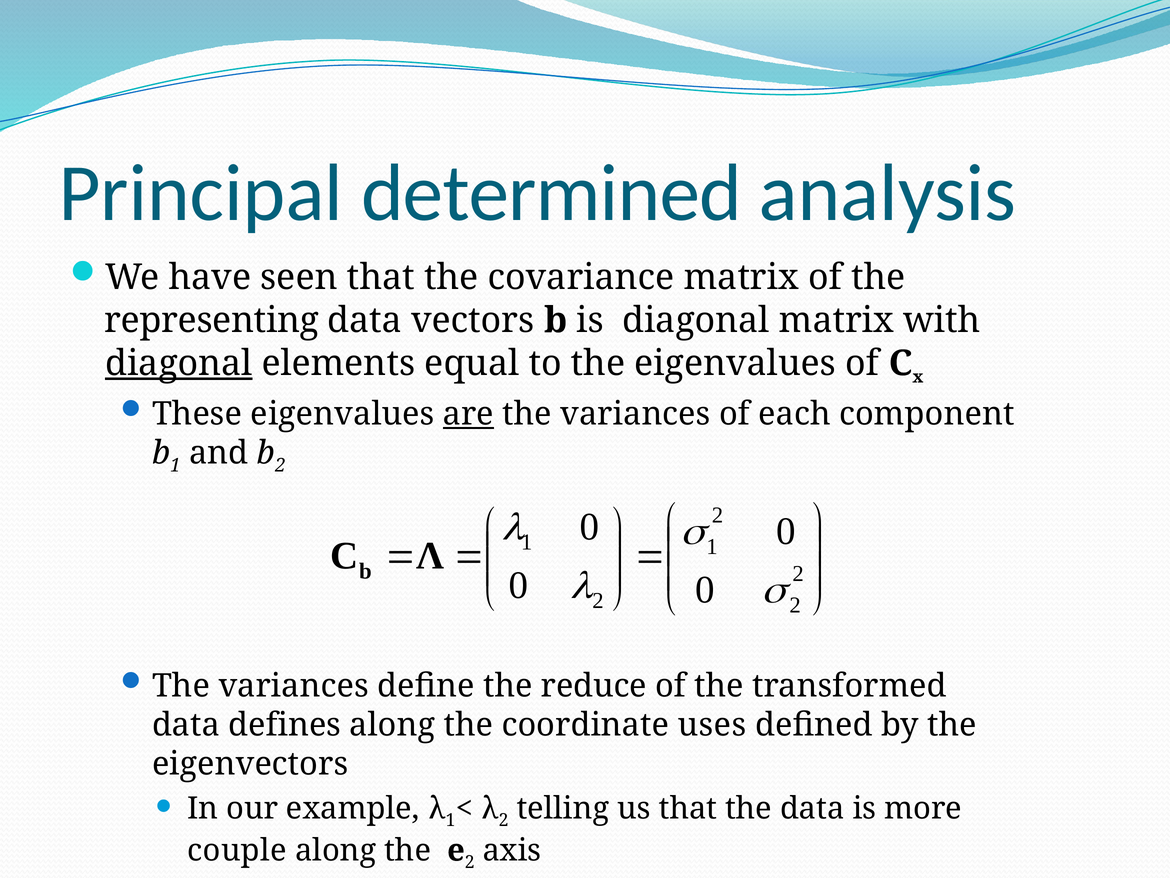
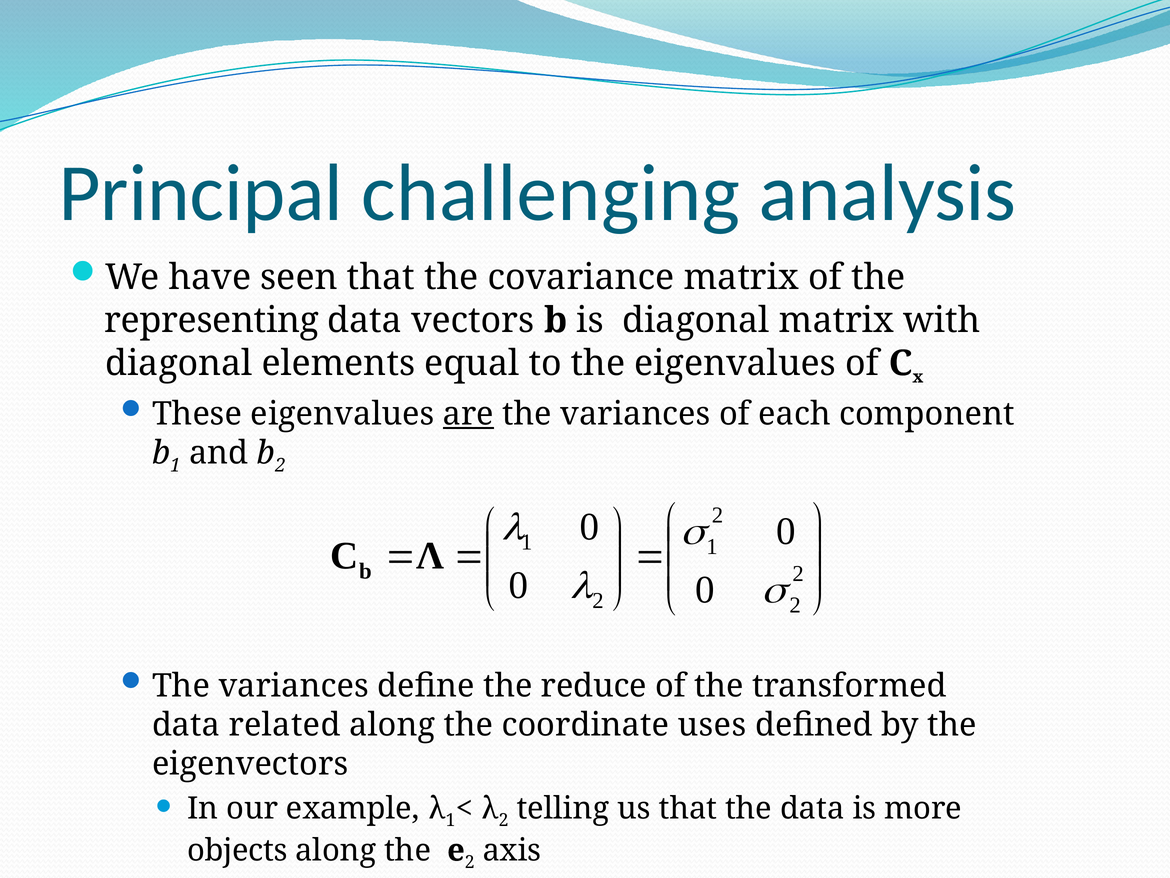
determined: determined -> challenging (551, 193)
diagonal underline: present -> none (179, 363)
defines: defines -> related (285, 725)
couple: couple -> objects (237, 850)
